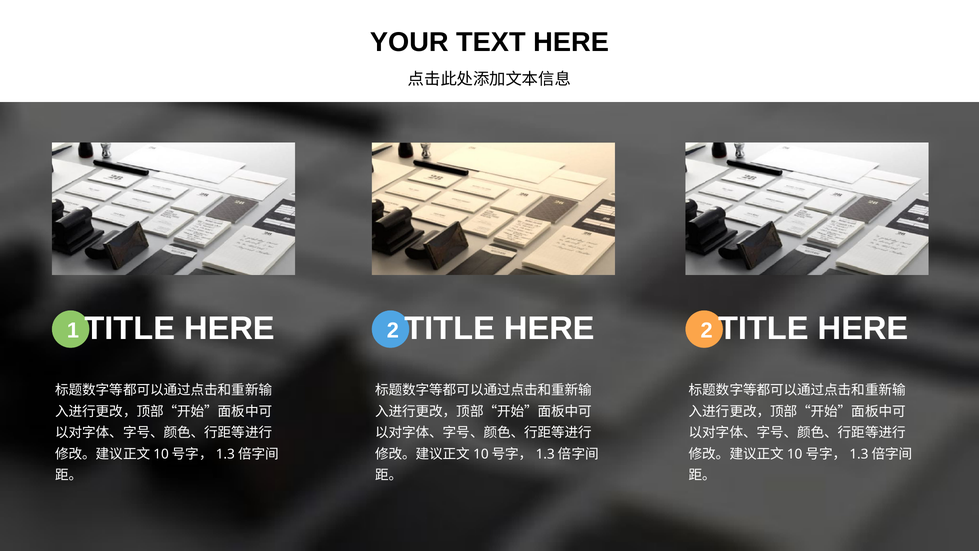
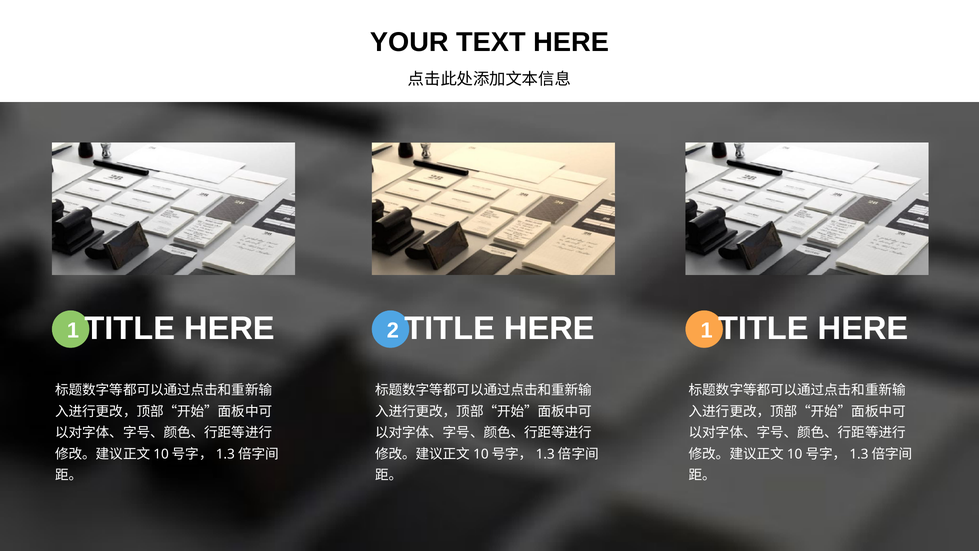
2 TITLE HERE 2: 2 -> 1 (707, 330)
